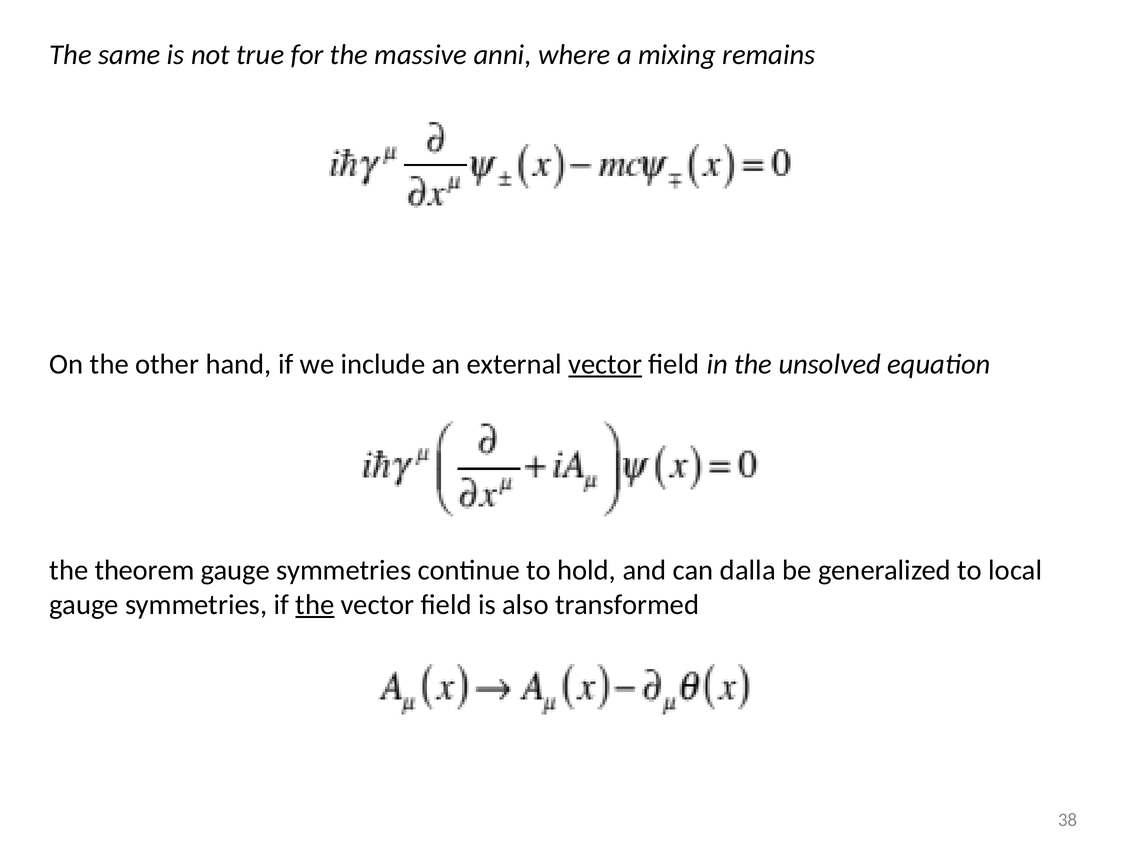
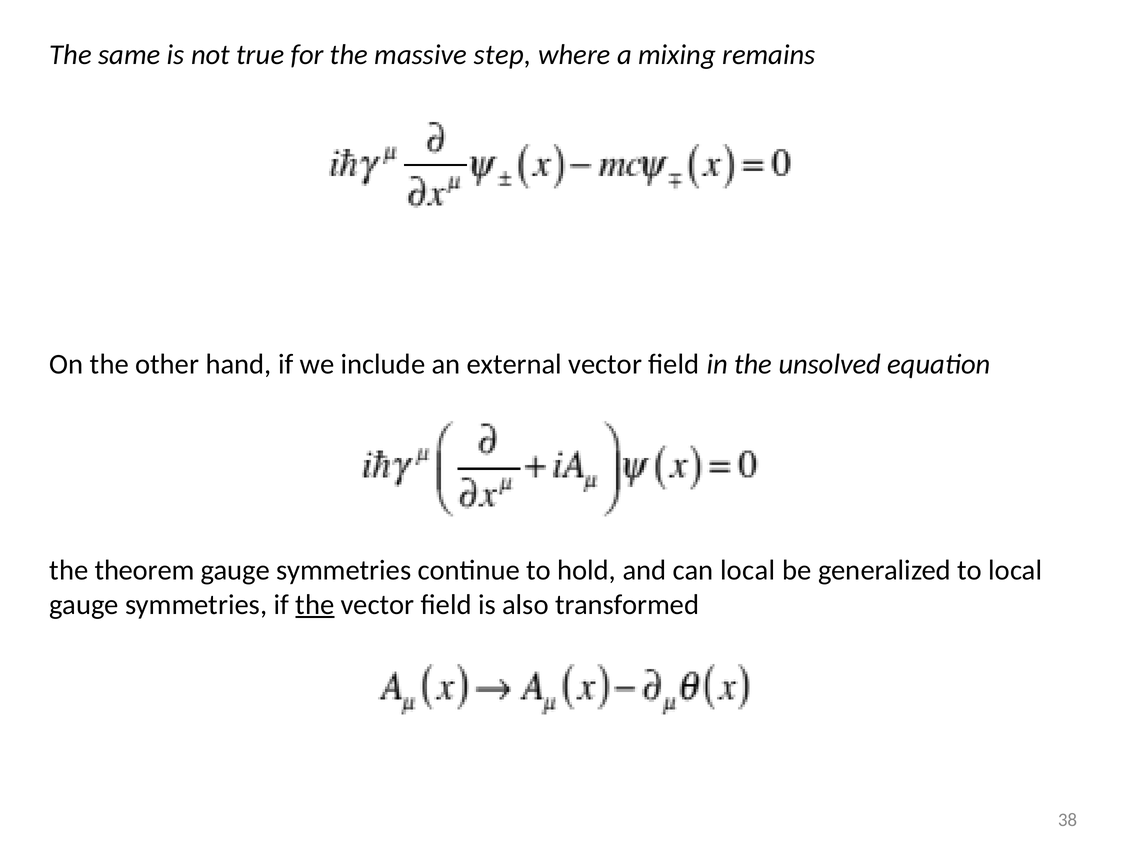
anni: anni -> step (502, 55)
vector underline: present -> none (605, 364)
can dalla: dalla -> local (748, 571)
